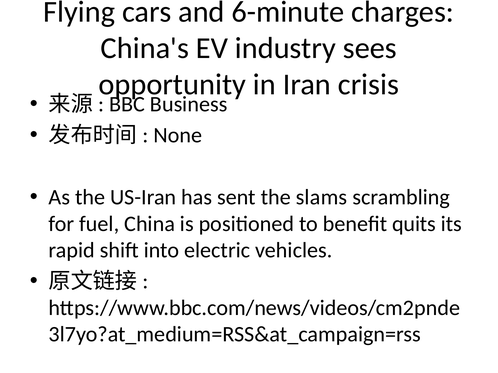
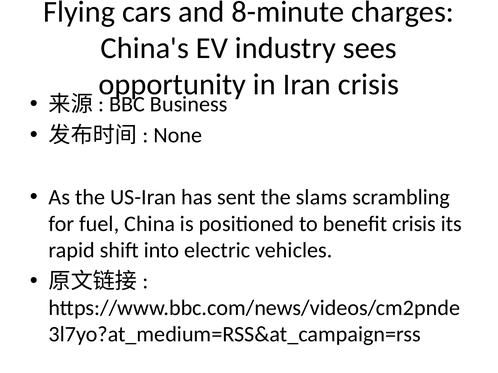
6-minute: 6-minute -> 8-minute (288, 12)
benefit quits: quits -> crisis (414, 224)
